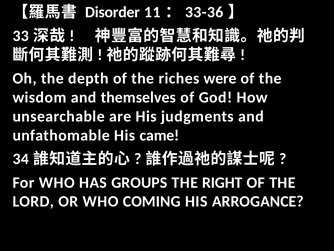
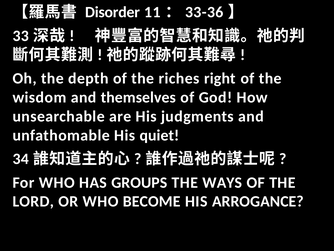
were: were -> right (220, 78)
came: came -> quiet (159, 135)
RIGHT: RIGHT -> WAYS (222, 182)
COMING: COMING -> BECOME (152, 201)
